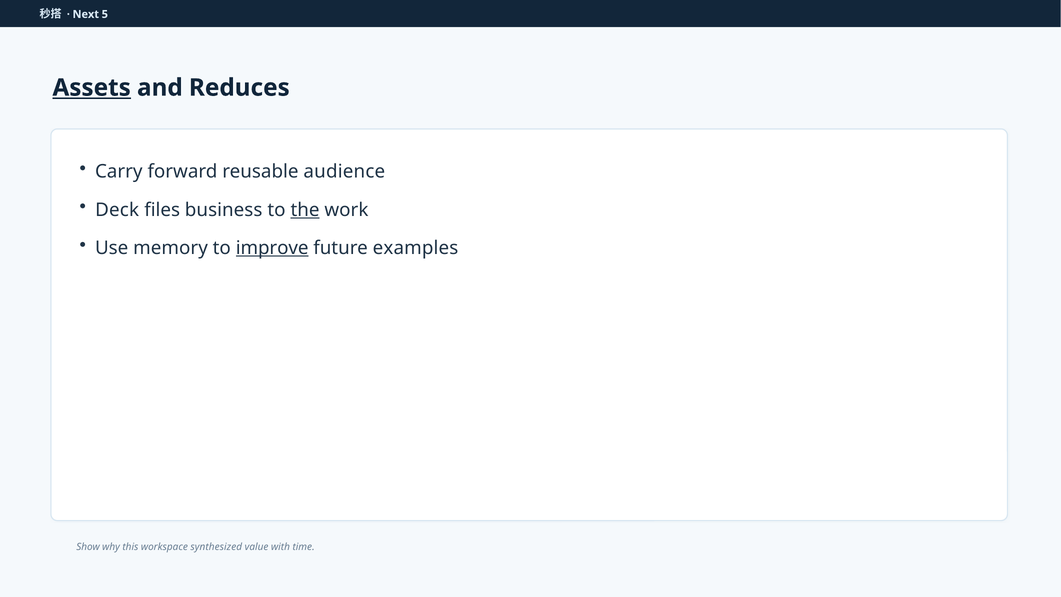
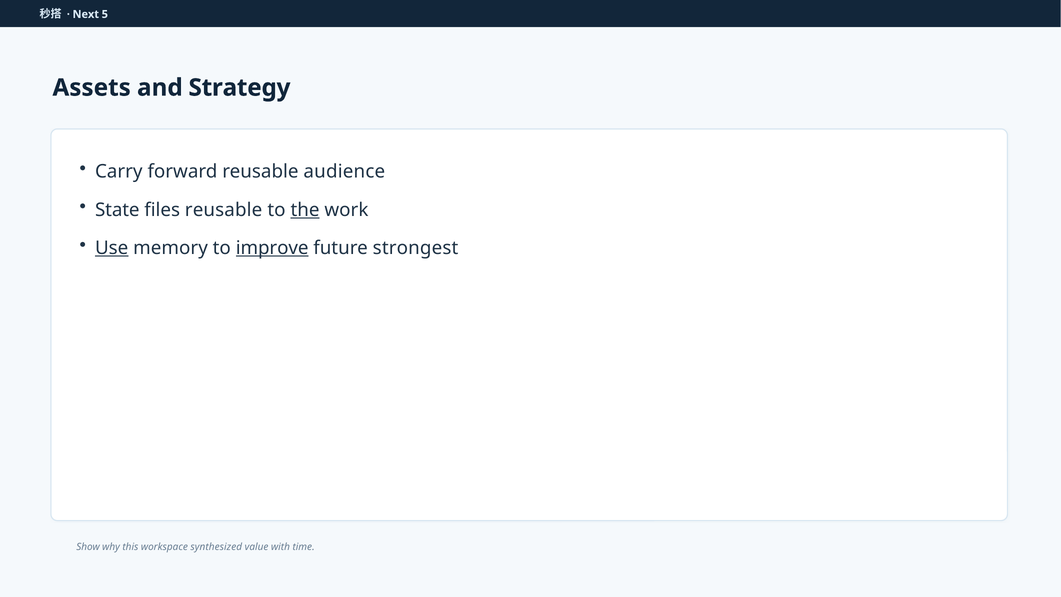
Assets underline: present -> none (92, 88)
Reduces: Reduces -> Strategy (239, 88)
Deck: Deck -> State (117, 210)
files business: business -> reusable (224, 210)
Use underline: none -> present (112, 248)
examples: examples -> strongest (416, 248)
